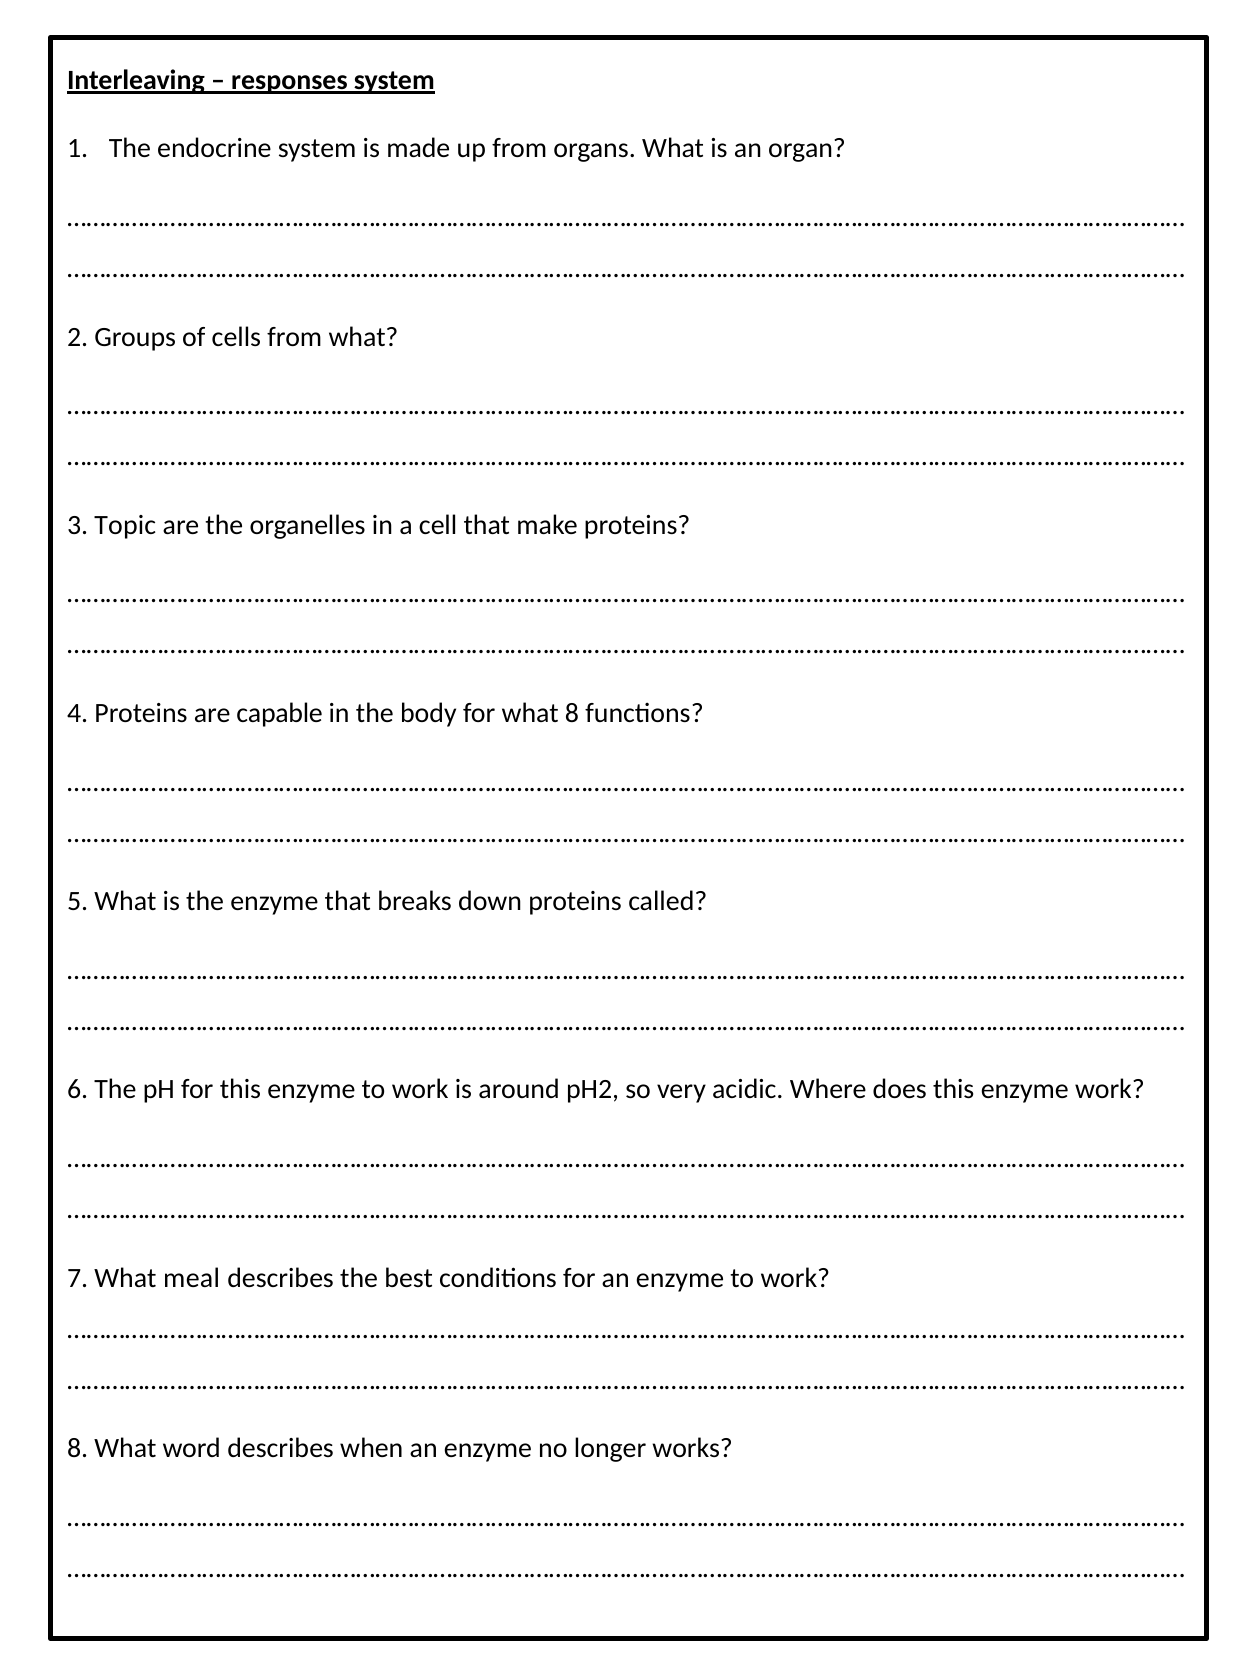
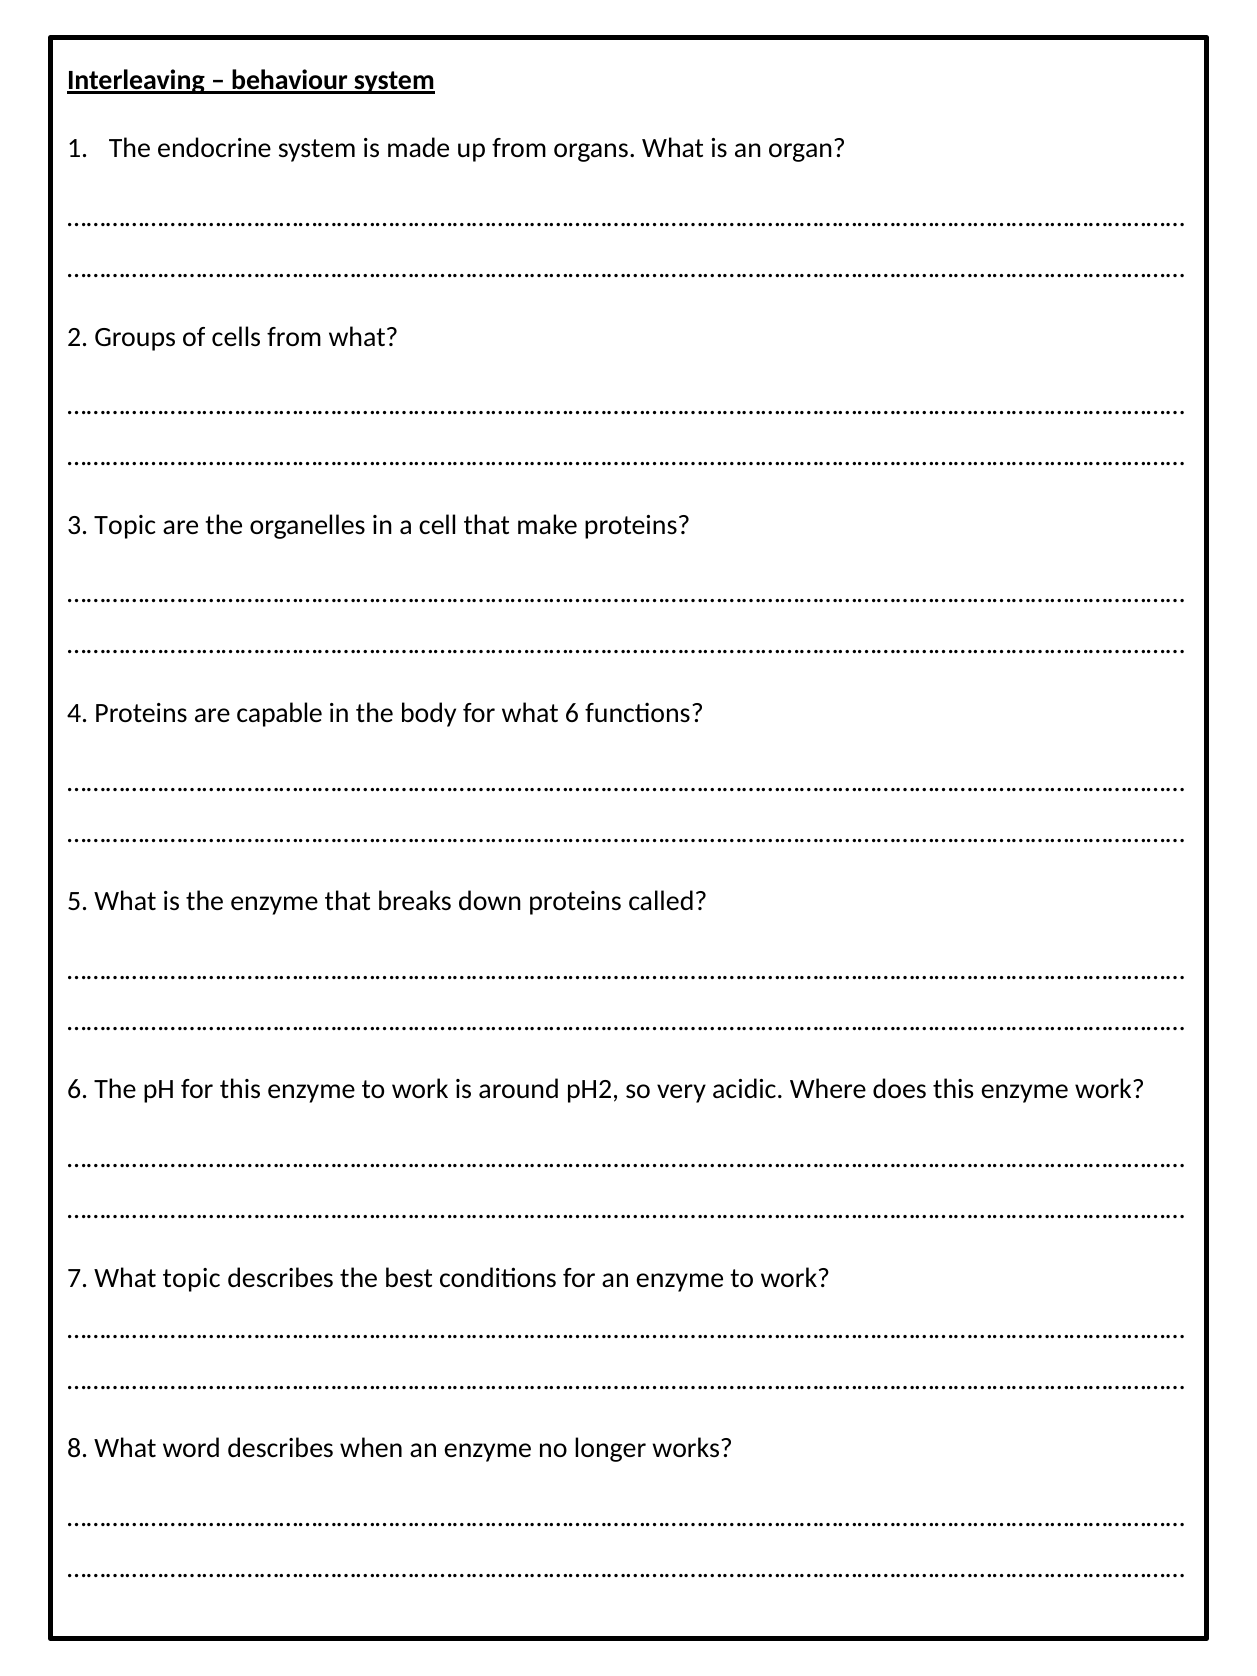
responses: responses -> behaviour (290, 80)
what 8: 8 -> 6 (572, 713)
What meal: meal -> topic (192, 1278)
